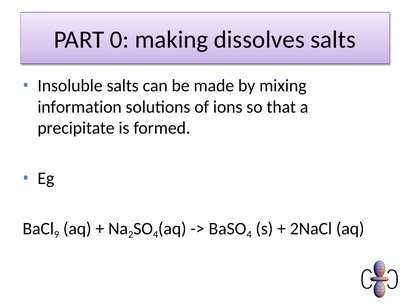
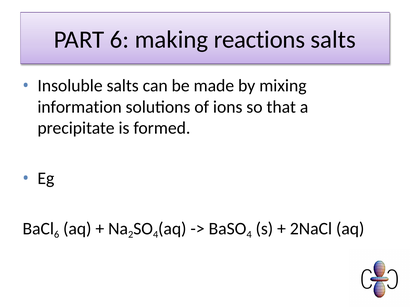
PART 0: 0 -> 6 (120, 40)
dissolves: dissolves -> reactions (259, 40)
9: 9 -> 6 (57, 234)
